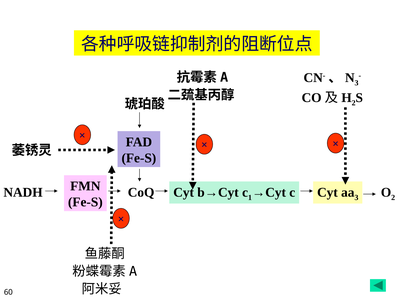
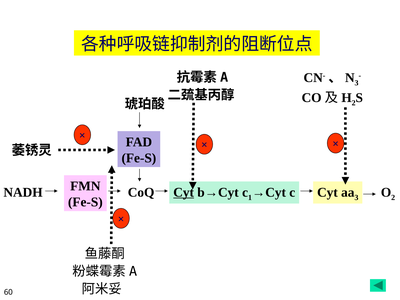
Cyt underline: none -> present (184, 192)
